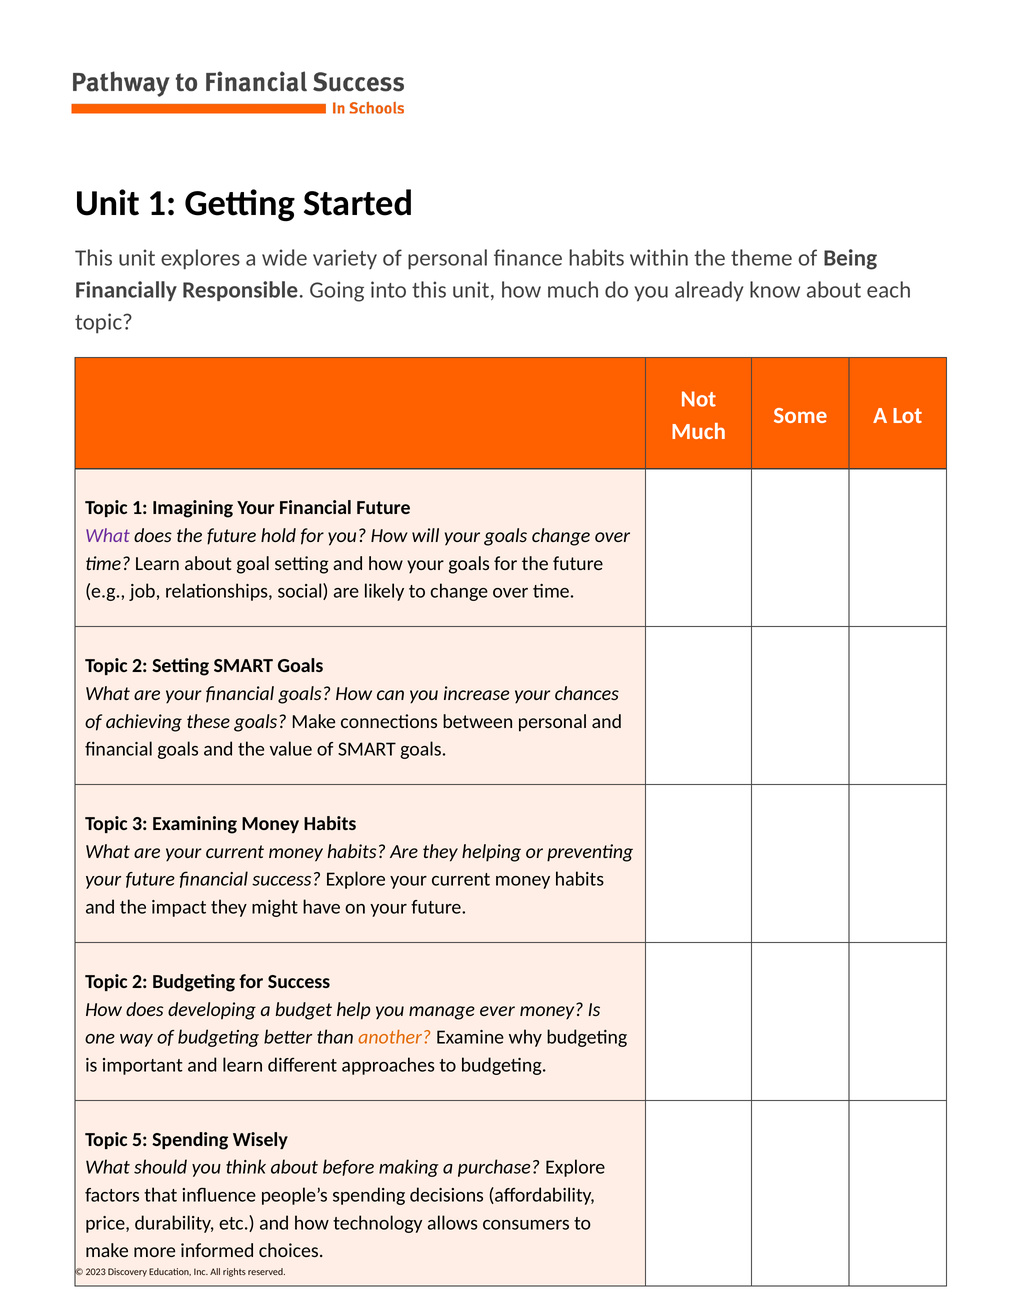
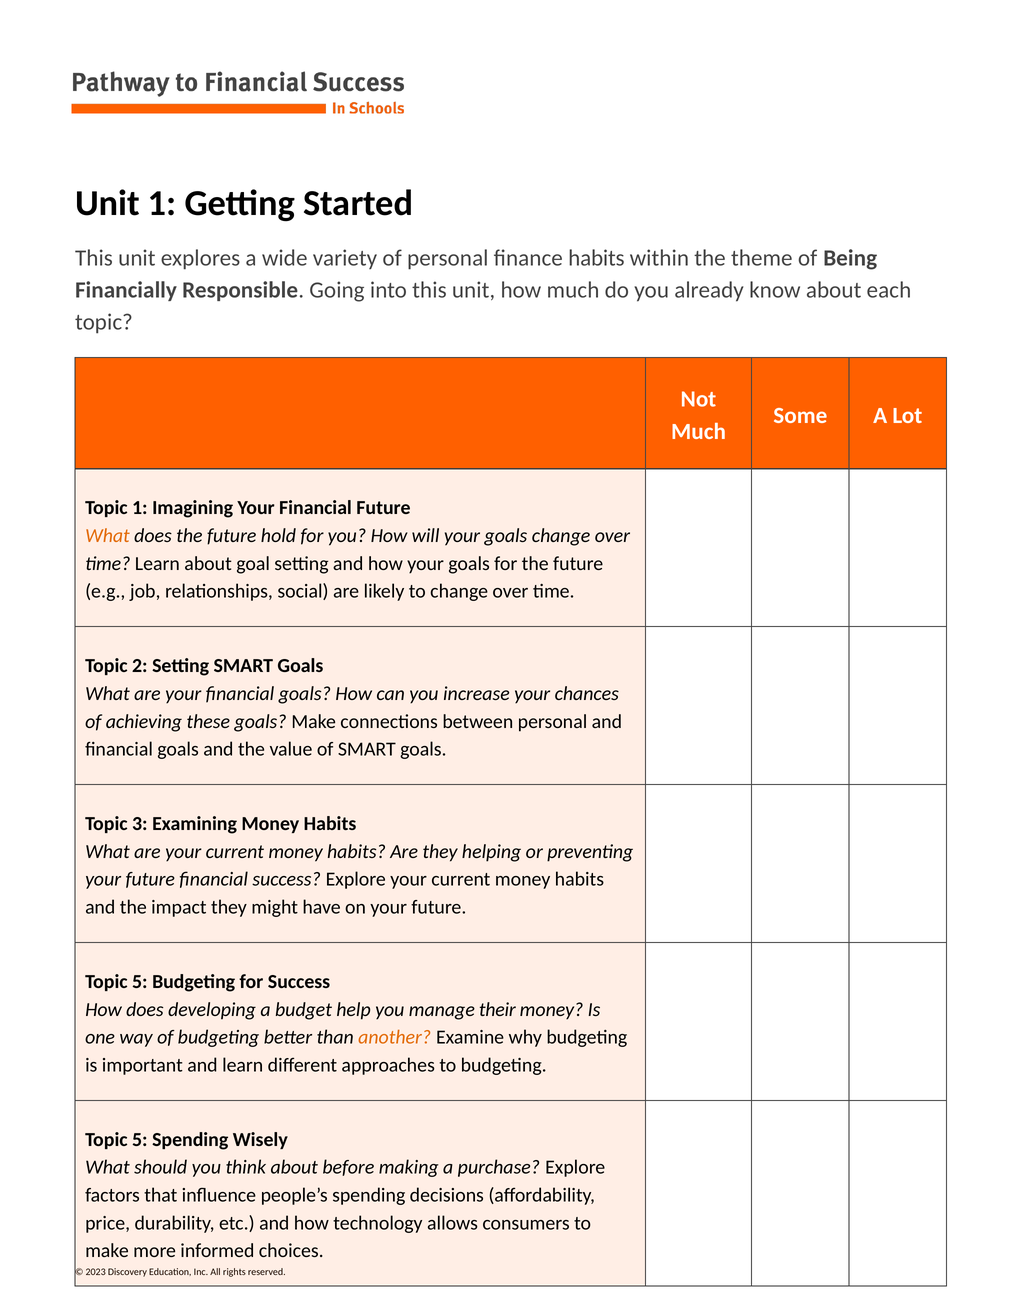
What colour: purple -> orange (107, 536)
2: 2 -> 5 (140, 982)
ever: ever -> their (497, 1009)
